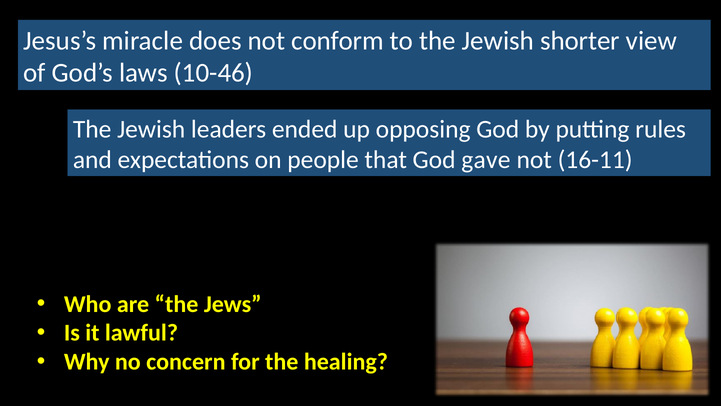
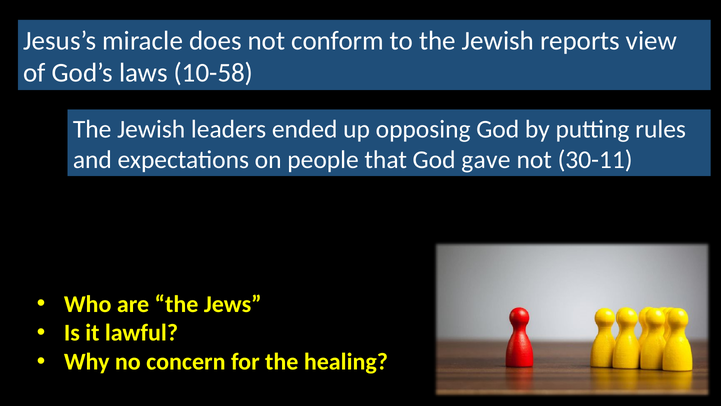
shorter: shorter -> reports (580, 41)
10-46: 10-46 -> 10-58 (213, 73)
16-11: 16-11 -> 30-11 (595, 160)
